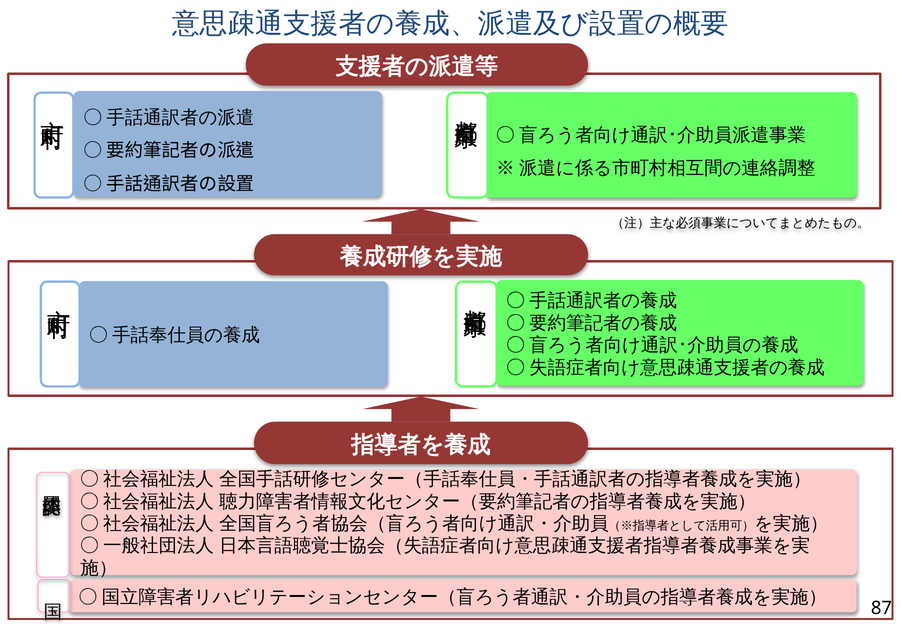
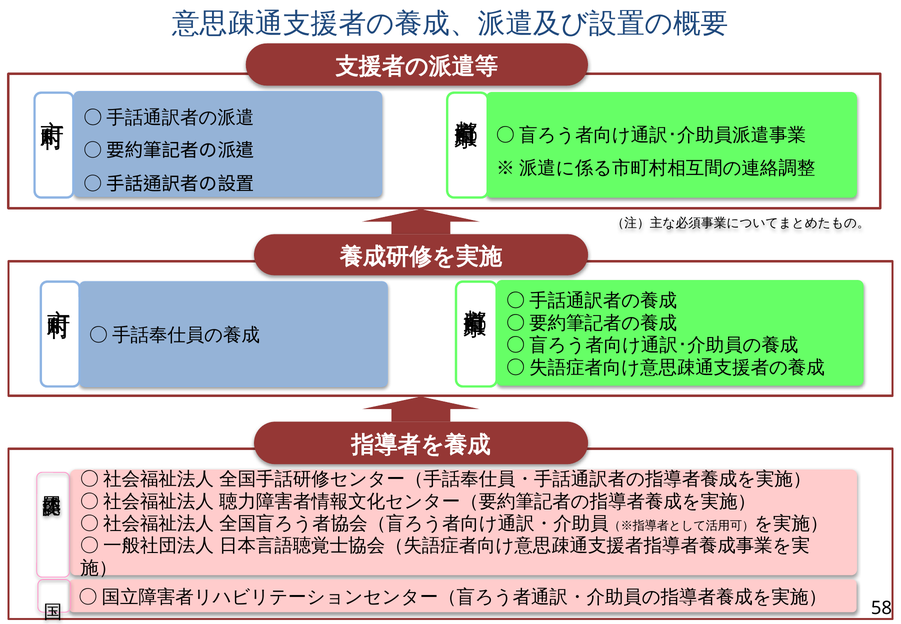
87: 87 -> 58 (881, 608)
